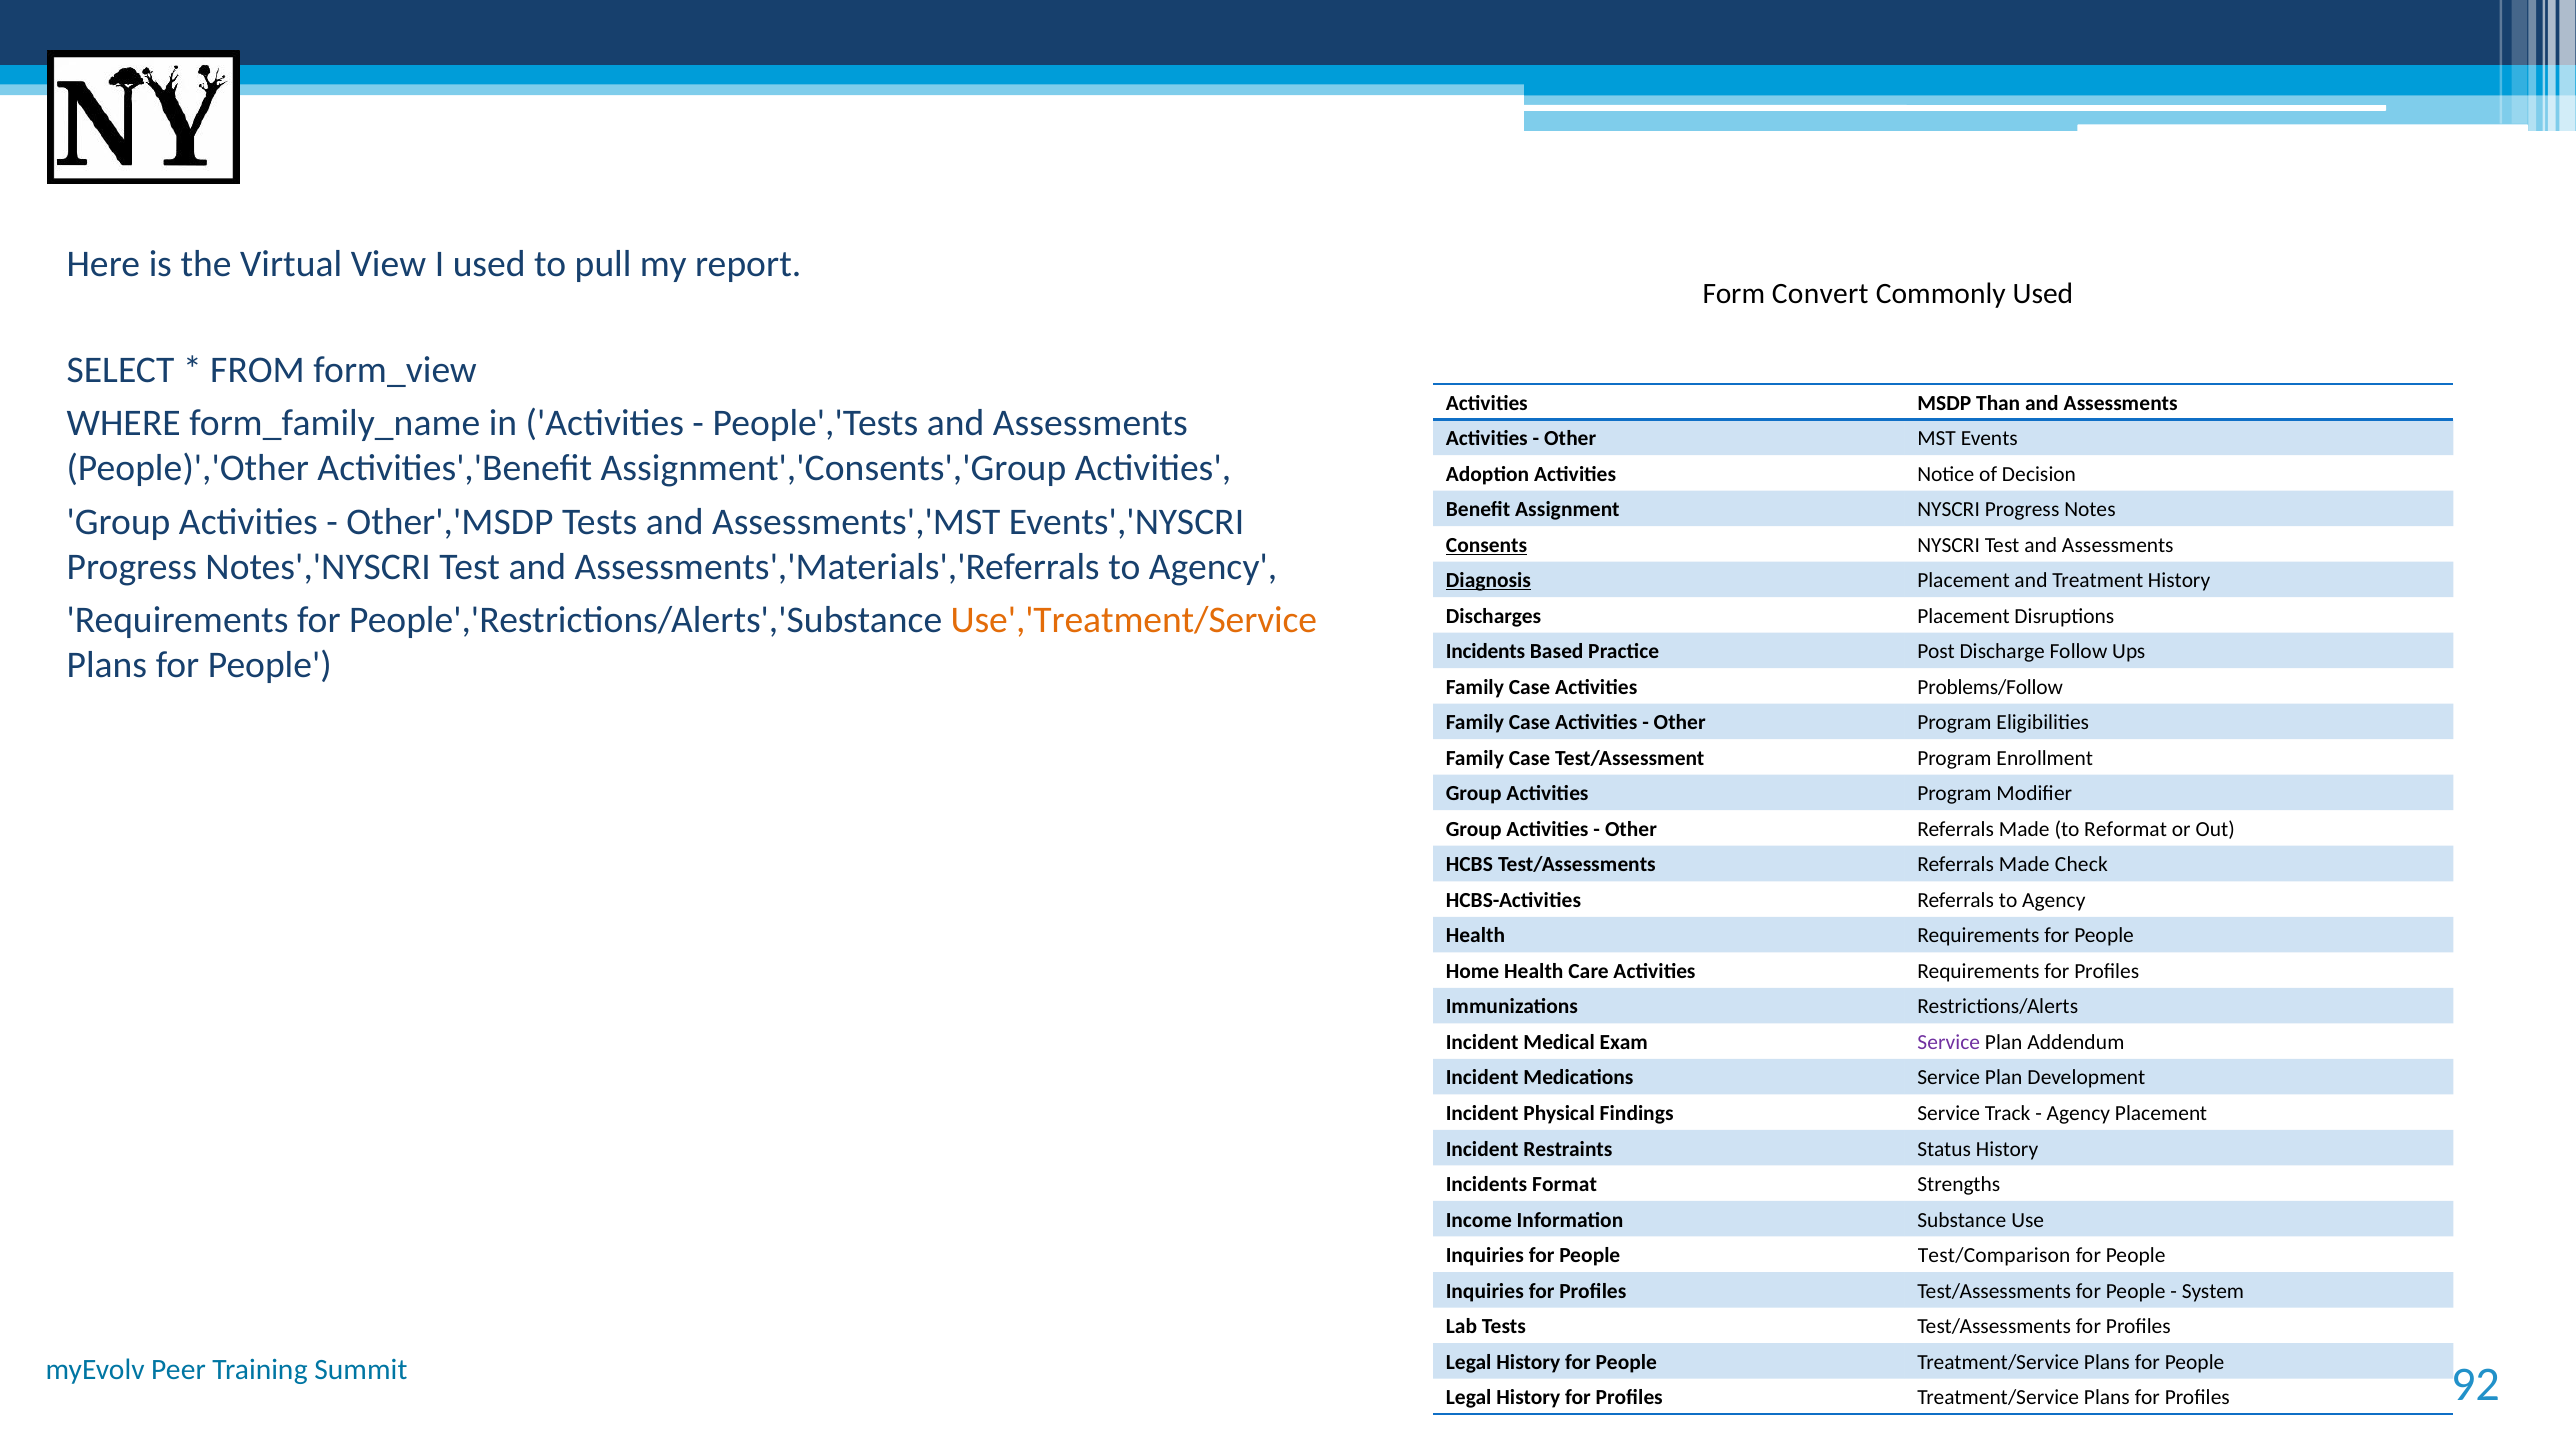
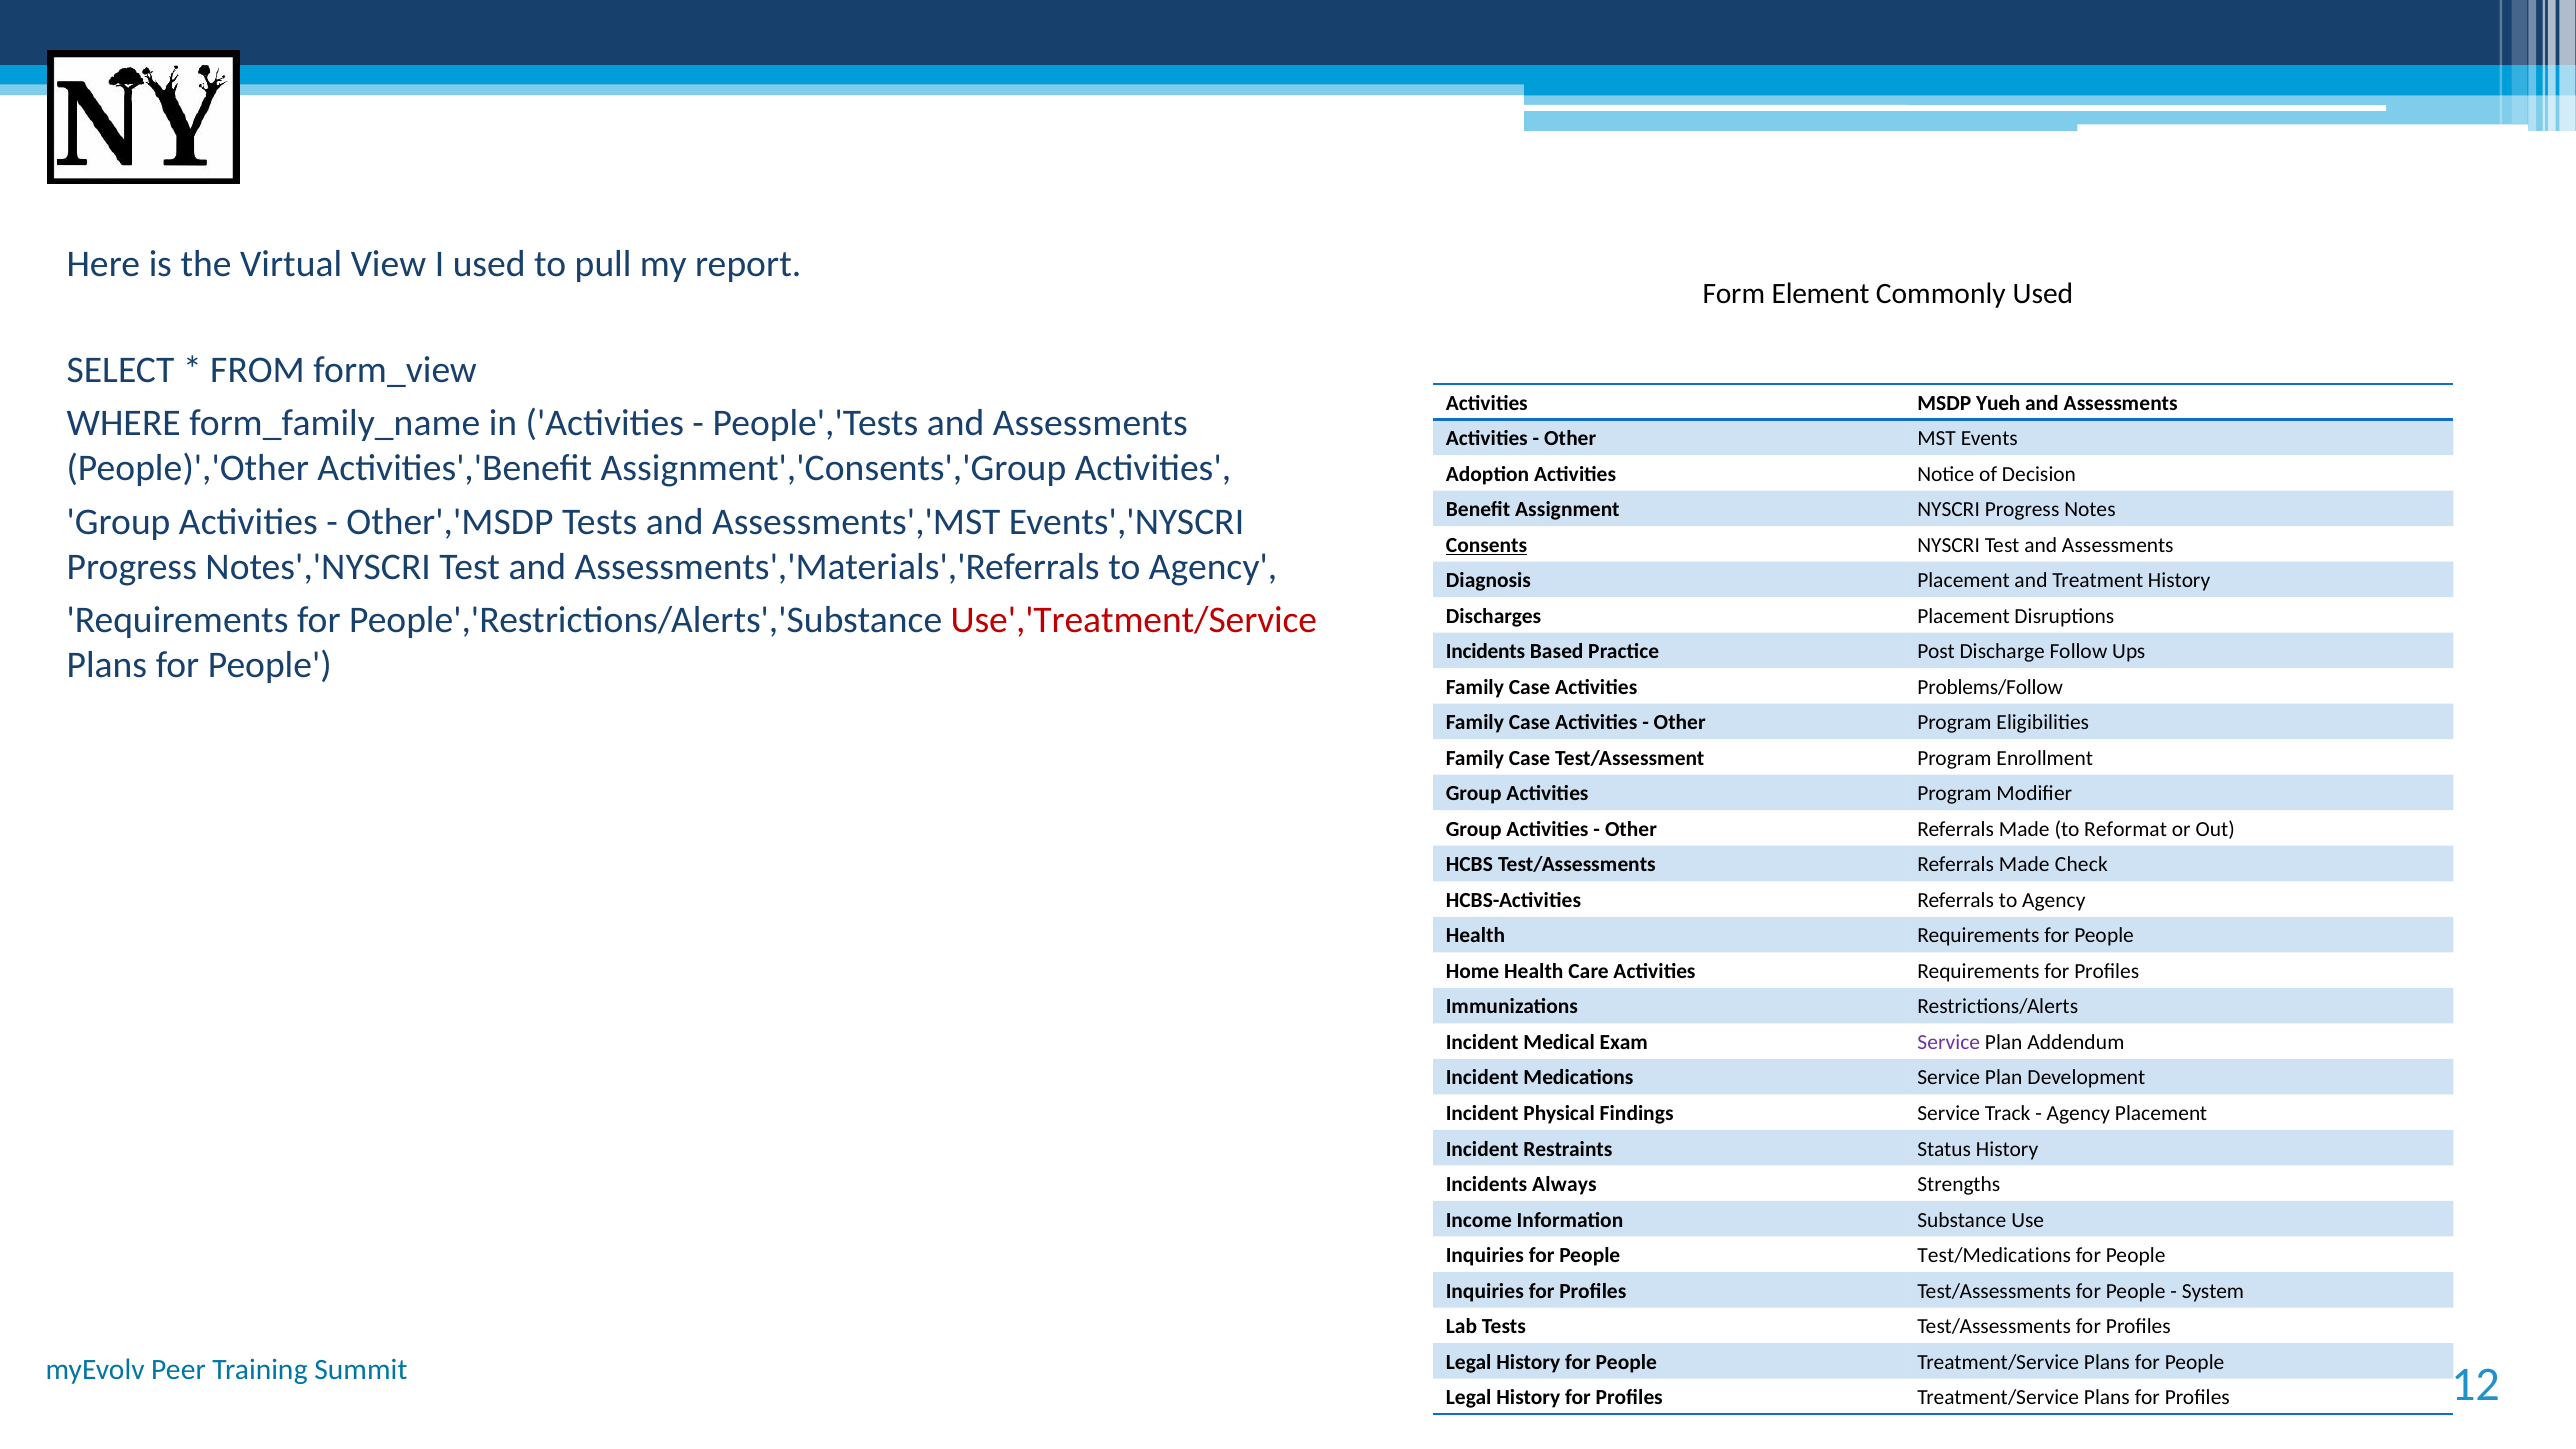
Convert: Convert -> Element (1821, 294)
Than: Than -> Yueh (1998, 403)
Diagnosis underline: present -> none (1488, 581)
Use','Treatment/Service colour: orange -> red (1134, 620)
Format: Format -> Always (1564, 1184)
Test/Comparison: Test/Comparison -> Test/Medications (1994, 1255)
92: 92 -> 12 (2475, 1385)
